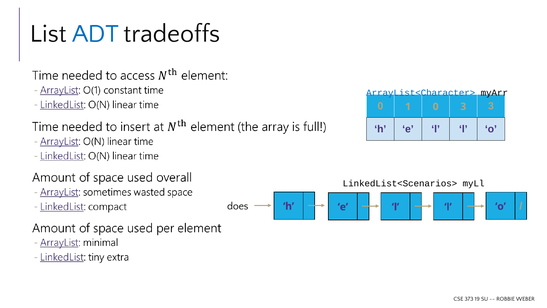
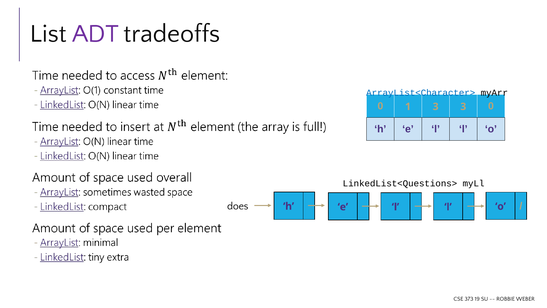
ADT colour: blue -> purple (95, 34)
1 0: 0 -> 3 (436, 107)
3 3: 3 -> 0 (491, 106)
LinkedList<Scenarios>: LinkedList<Scenarios> -> LinkedList<Questions> (400, 183)
